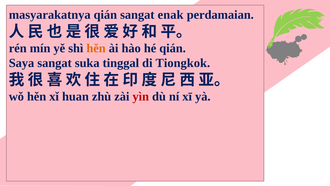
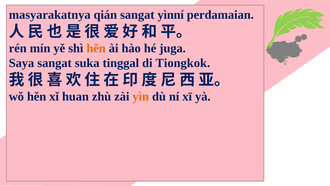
enak: enak -> yìnní (171, 15)
hé qián: qián -> juga (173, 48)
yìn colour: red -> orange (141, 96)
